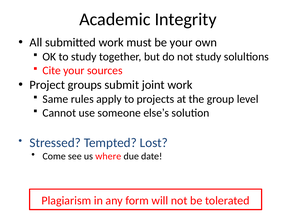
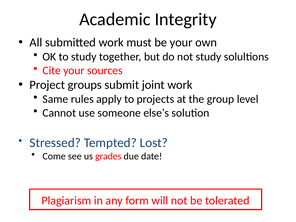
where: where -> grades (108, 156)
